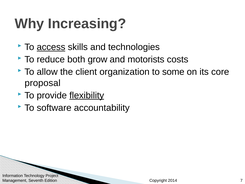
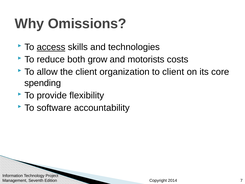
Increasing: Increasing -> Omissions (87, 24)
to some: some -> client (173, 72)
proposal: proposal -> spending (43, 83)
flexibility underline: present -> none (87, 95)
